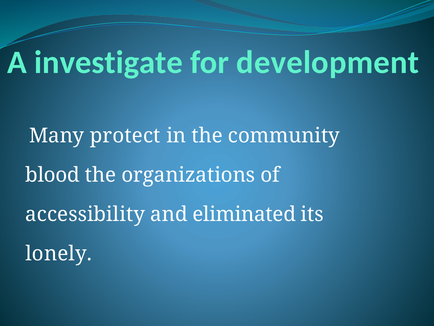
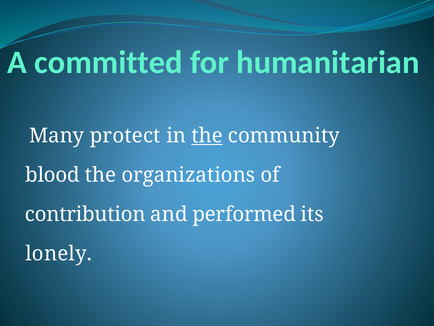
investigate: investigate -> committed (109, 62)
development: development -> humanitarian (328, 62)
the underline: none -> present (207, 135)
accessibility: accessibility -> contribution (85, 214)
eliminated: eliminated -> performed (244, 214)
